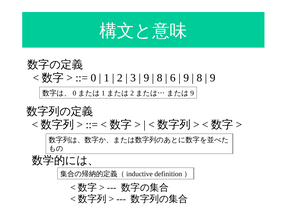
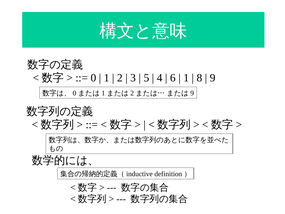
9: 9 -> 5 (146, 78)
8: 8 -> 4 (160, 78)
9: 9 -> 1 (186, 78)
